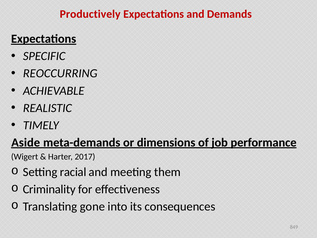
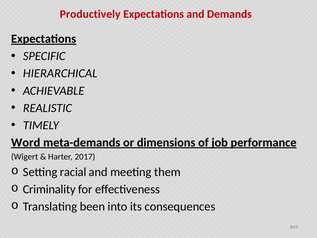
REOCCURRING: REOCCURRING -> HIERARCHICAL (60, 73)
Aside: Aside -> Word (26, 142)
gone: gone -> been (92, 206)
